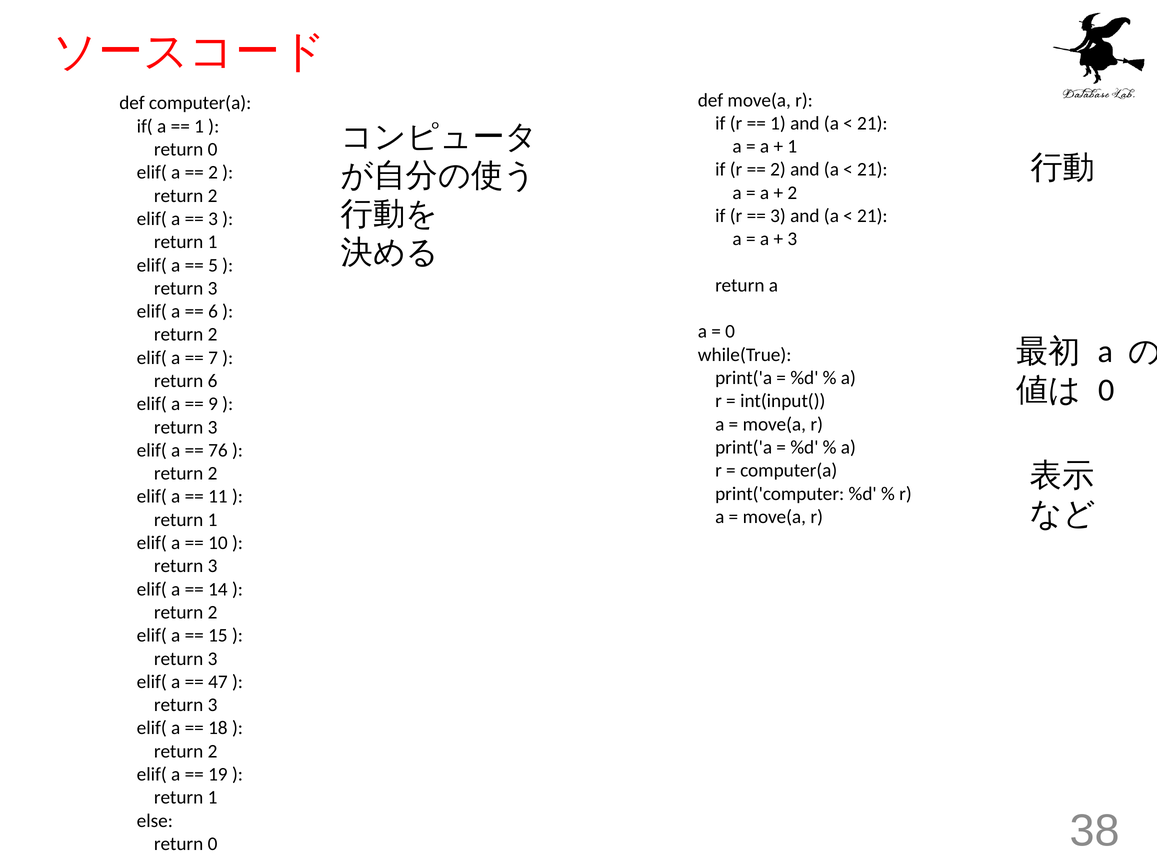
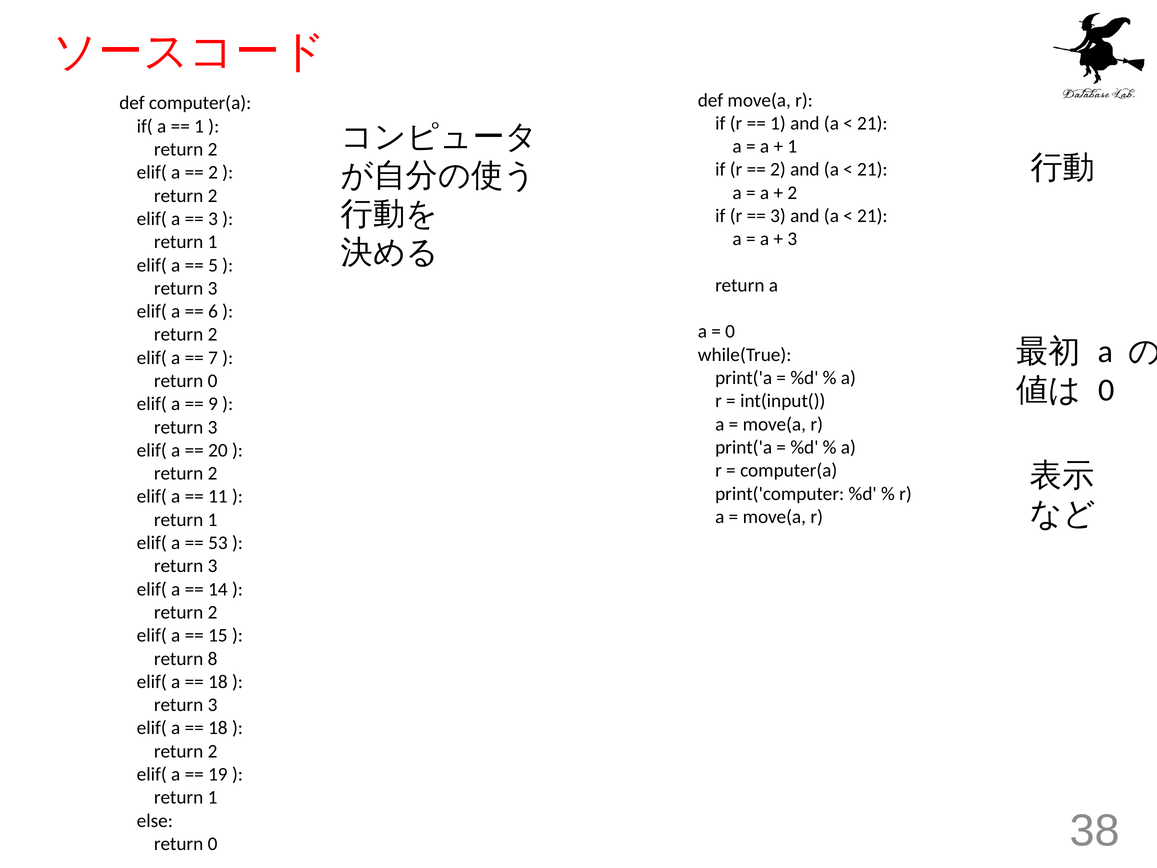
0: 0 -> 2 (213, 149)
6: 6 -> 0 (213, 381)
76: 76 -> 20 (218, 450)
10: 10 -> 53 (218, 543)
3: 3 -> 8 (213, 658)
47: 47 -> 18 (218, 682)
